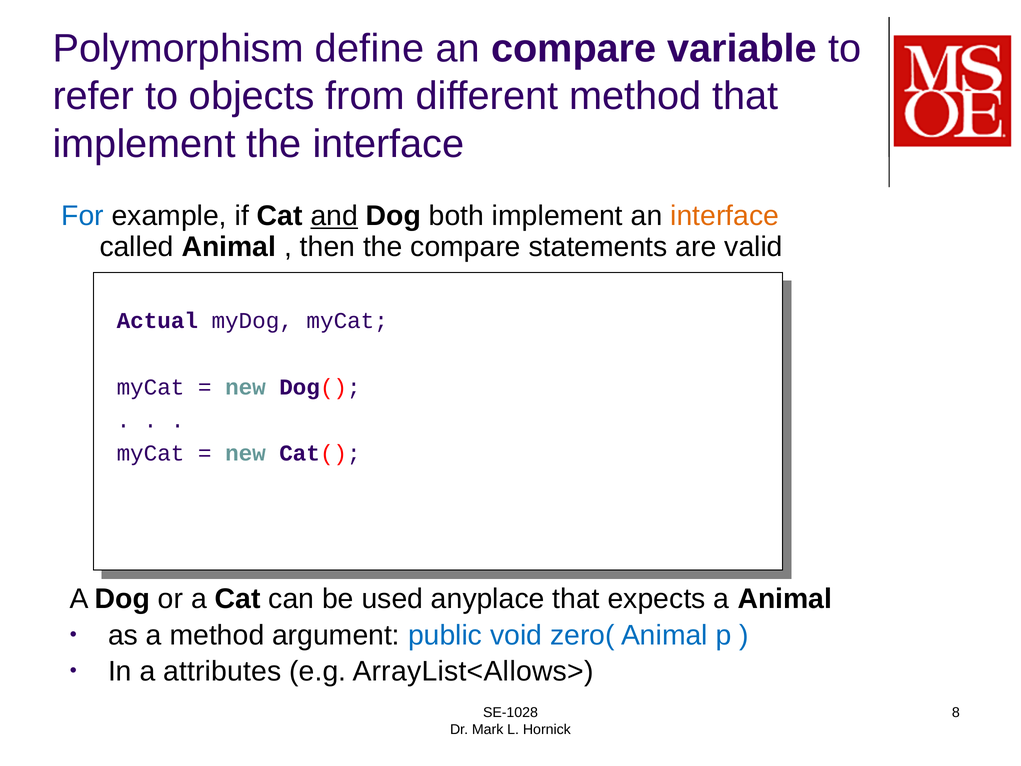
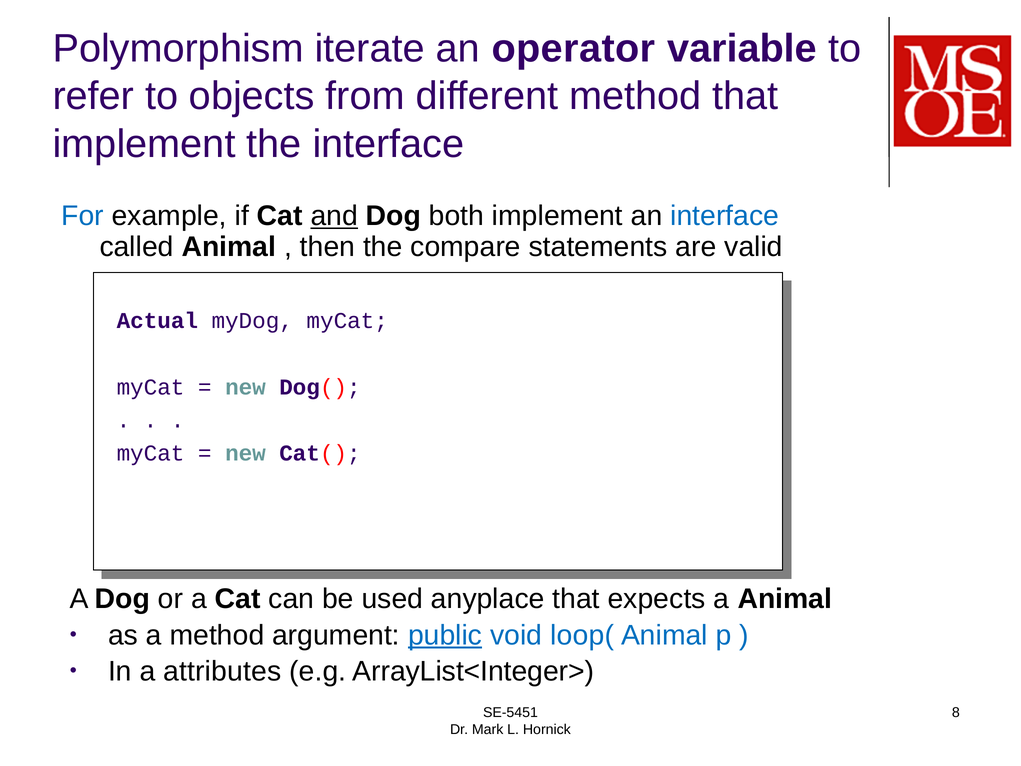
define: define -> iterate (370, 49)
an compare: compare -> operator (573, 49)
interface colour: orange -> blue (725, 216)
public underline: none -> present (445, 635)
zero(: zero( -> loop( (582, 635)
ArrayList<Allows>: ArrayList<Allows> -> ArrayList<Integer> (473, 671)
SE-1028: SE-1028 -> SE-5451 (510, 712)
